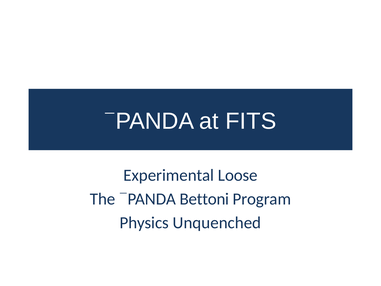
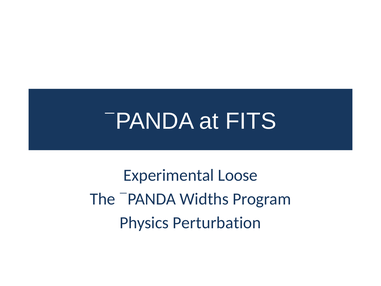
Bettoni: Bettoni -> Widths (204, 199)
Unquenched: Unquenched -> Perturbation (217, 223)
